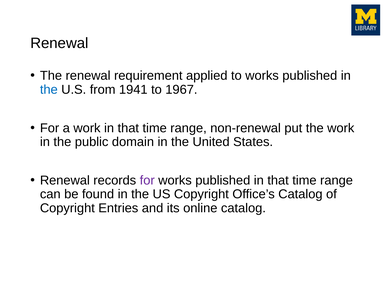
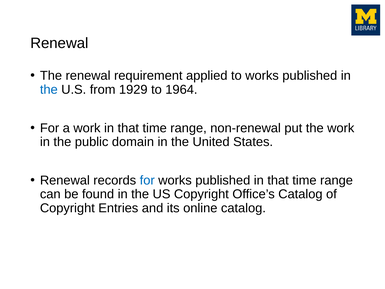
1941: 1941 -> 1929 (133, 90)
1967: 1967 -> 1964 (181, 90)
for colour: purple -> blue (147, 180)
